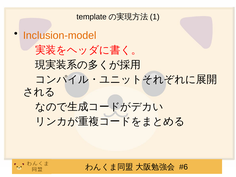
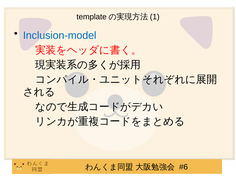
Inclusion-model colour: orange -> blue (60, 35)
